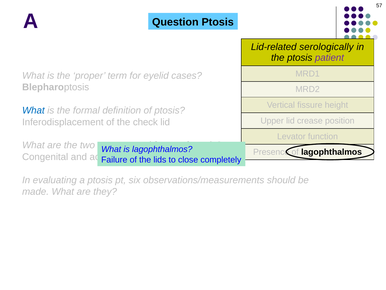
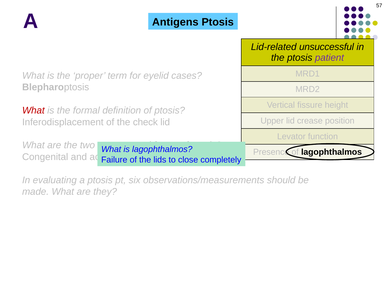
Question: Question -> Antigens (175, 22)
serologically: serologically -> unsuccessful (327, 47)
What colour: blue -> red (33, 110)
